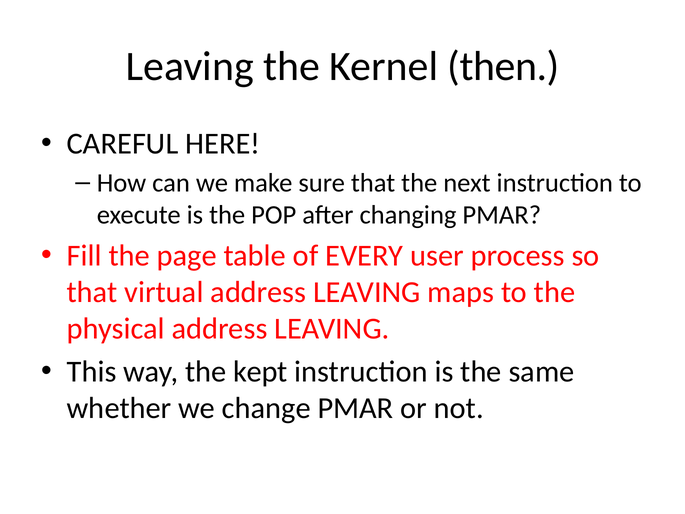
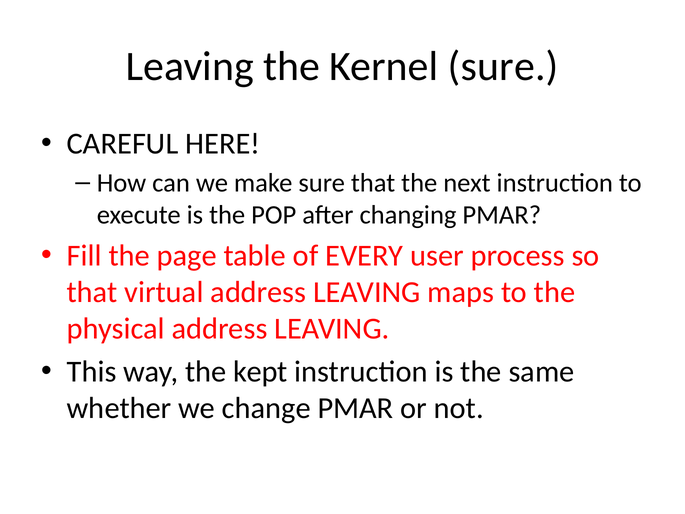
Kernel then: then -> sure (503, 66)
